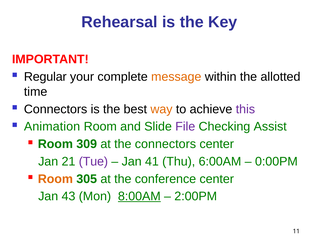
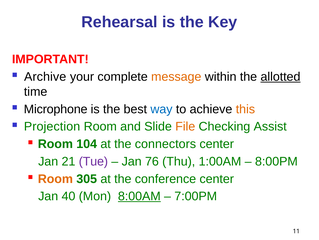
Regular: Regular -> Archive (45, 77)
allotted underline: none -> present (280, 77)
Connectors: Connectors -> Microphone (56, 109)
way colour: orange -> blue (161, 109)
this colour: purple -> orange (245, 109)
Animation: Animation -> Projection (52, 126)
File colour: purple -> orange (185, 126)
309: 309 -> 104 (87, 144)
41: 41 -> 76 (152, 161)
6:00AM: 6:00AM -> 1:00AM (220, 161)
0:00PM: 0:00PM -> 8:00PM (276, 161)
43: 43 -> 40 (68, 196)
2:00PM: 2:00PM -> 7:00PM (196, 196)
